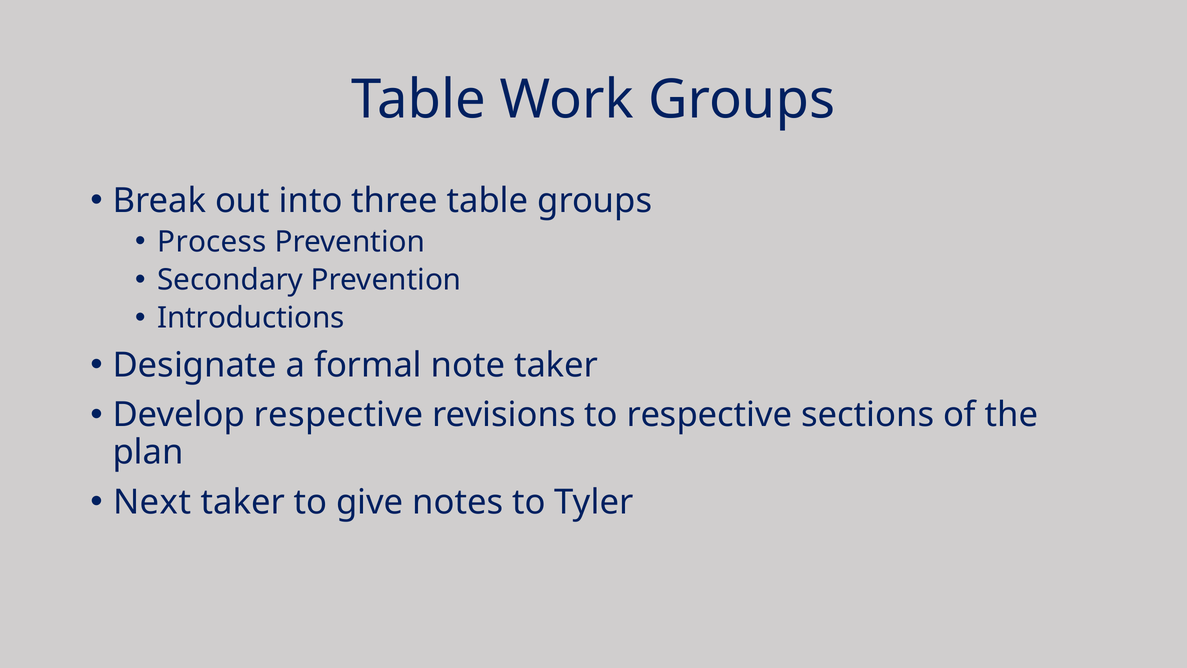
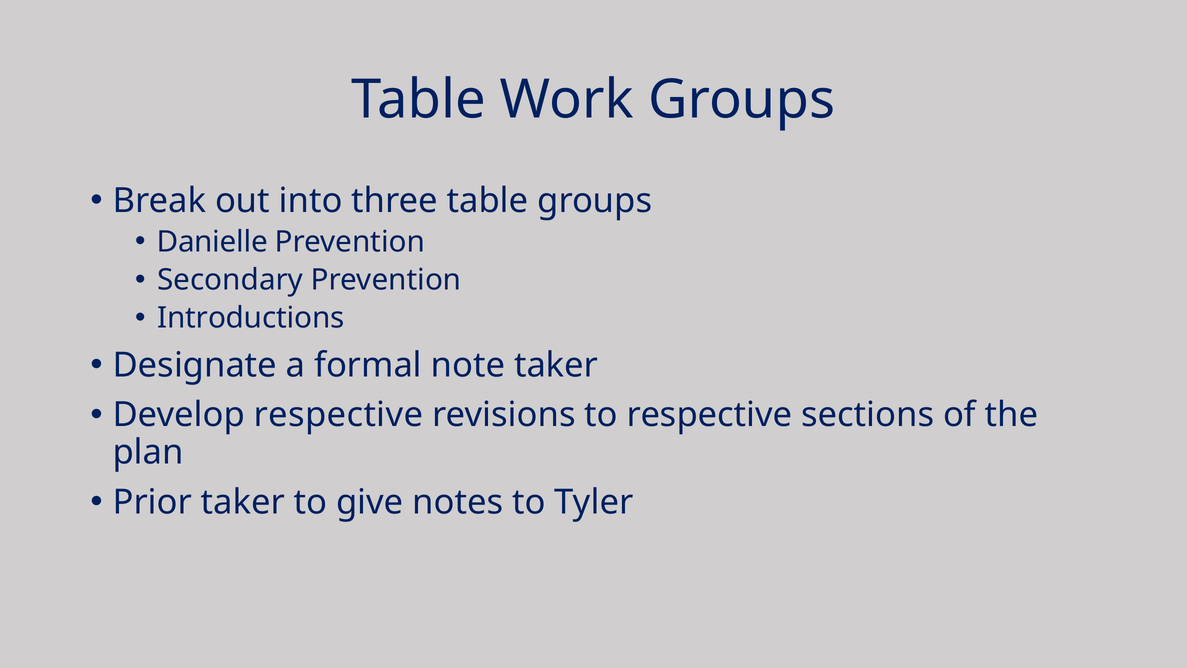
Process: Process -> Danielle (212, 242)
Next: Next -> Prior (152, 502)
